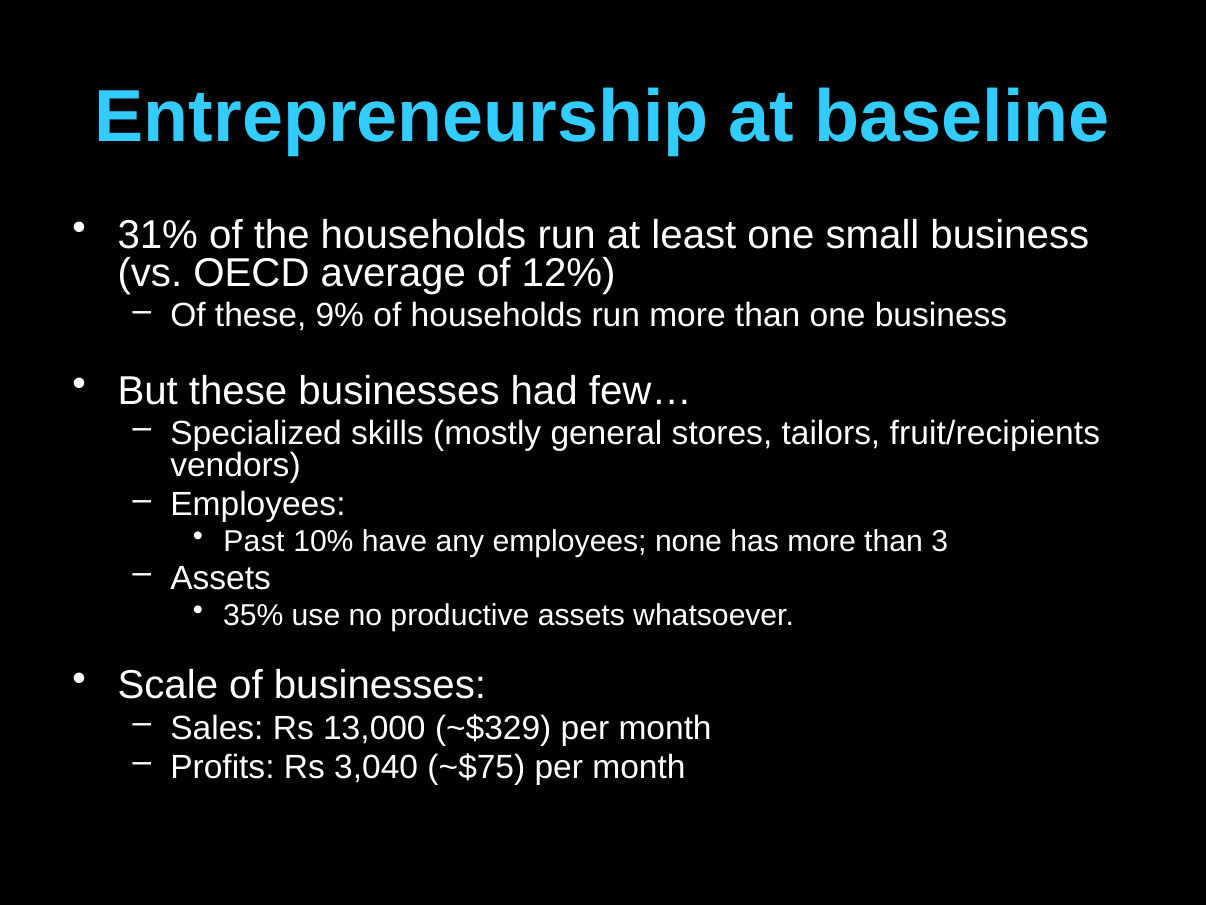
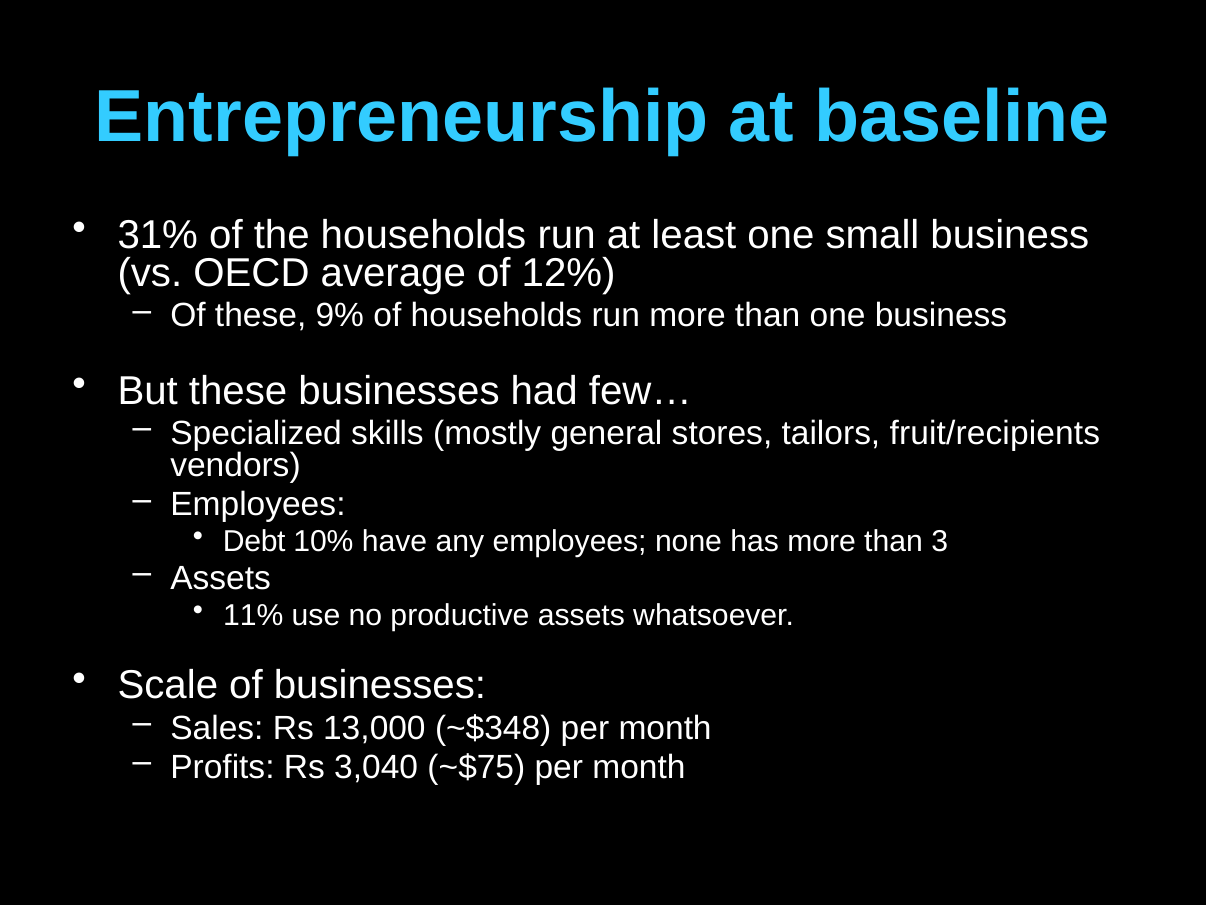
Past: Past -> Debt (254, 541)
35%: 35% -> 11% (253, 615)
~$329: ~$329 -> ~$348 (493, 728)
